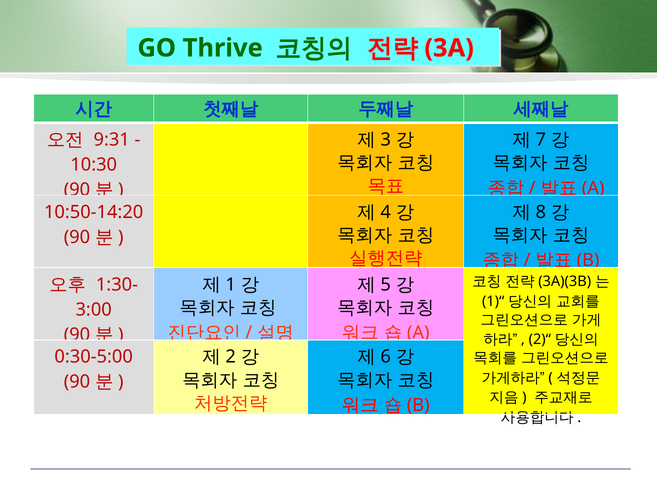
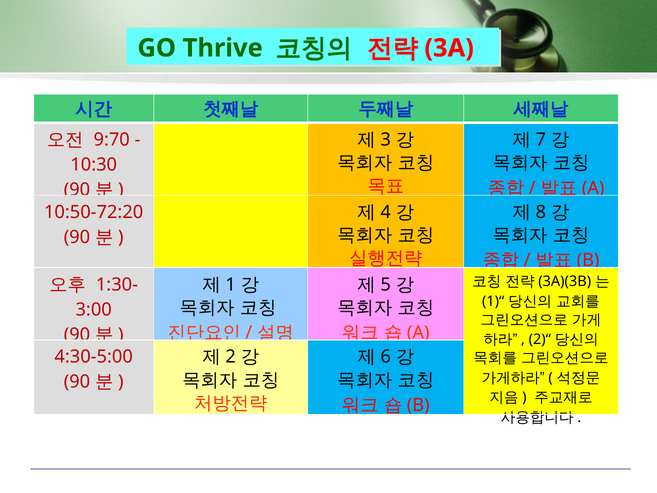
9:31: 9:31 -> 9:70 (112, 140)
10:50-14:20: 10:50-14:20 -> 10:50-72:20 (94, 212)
0:30-5:00: 0:30-5:00 -> 4:30-5:00 (94, 357)
